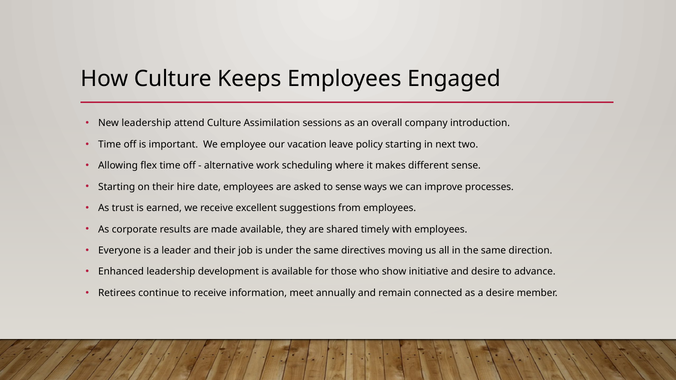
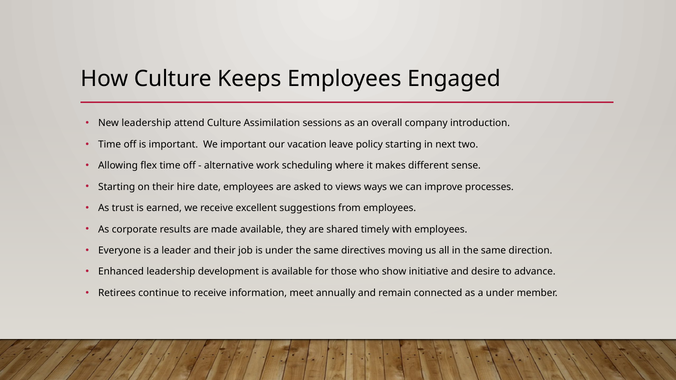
We employee: employee -> important (243, 144)
to sense: sense -> views (348, 187)
a desire: desire -> under (500, 293)
